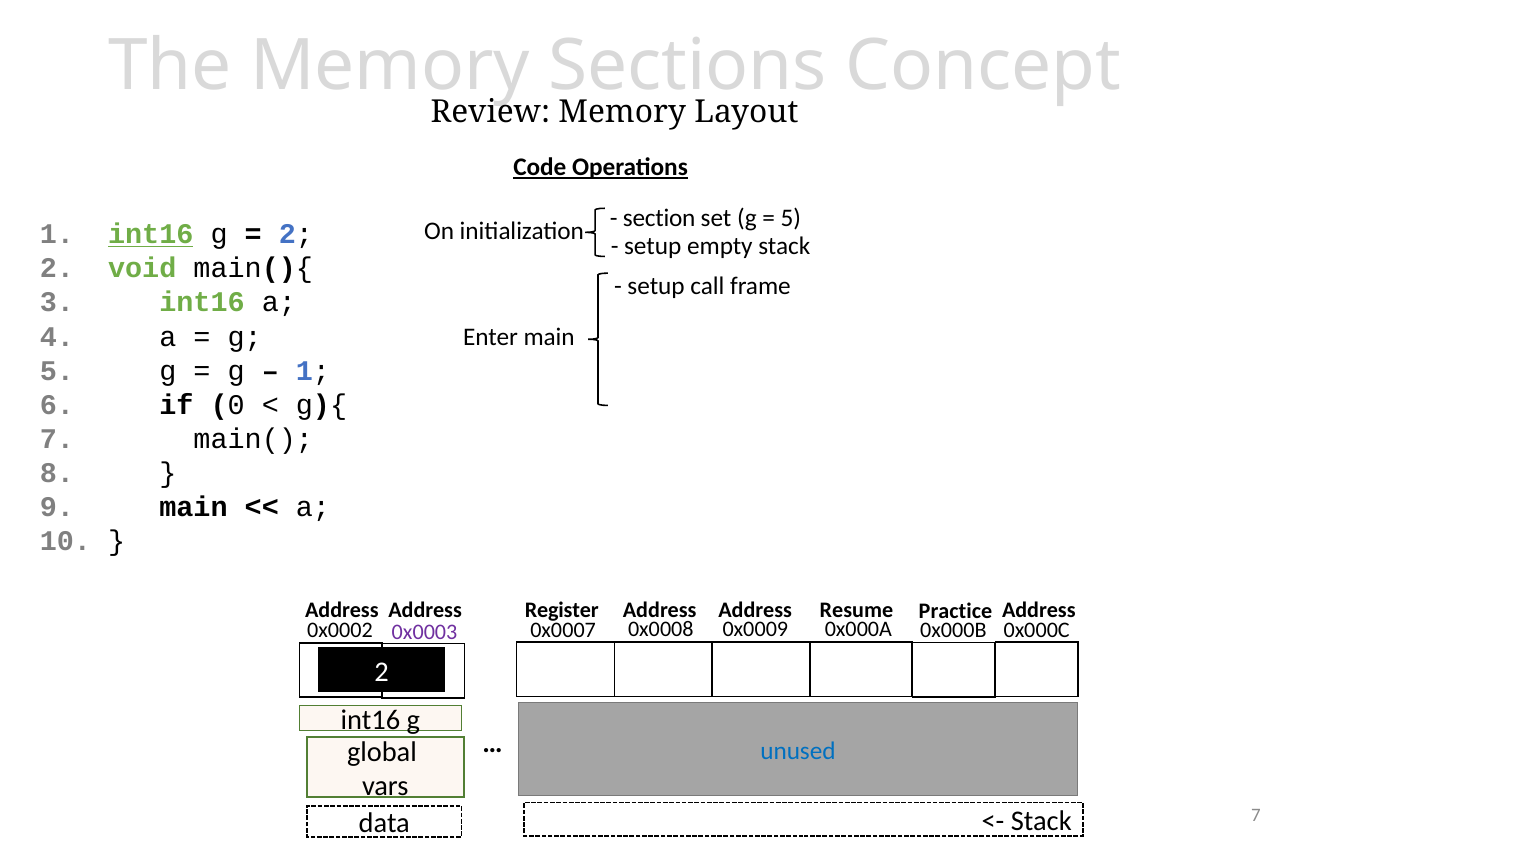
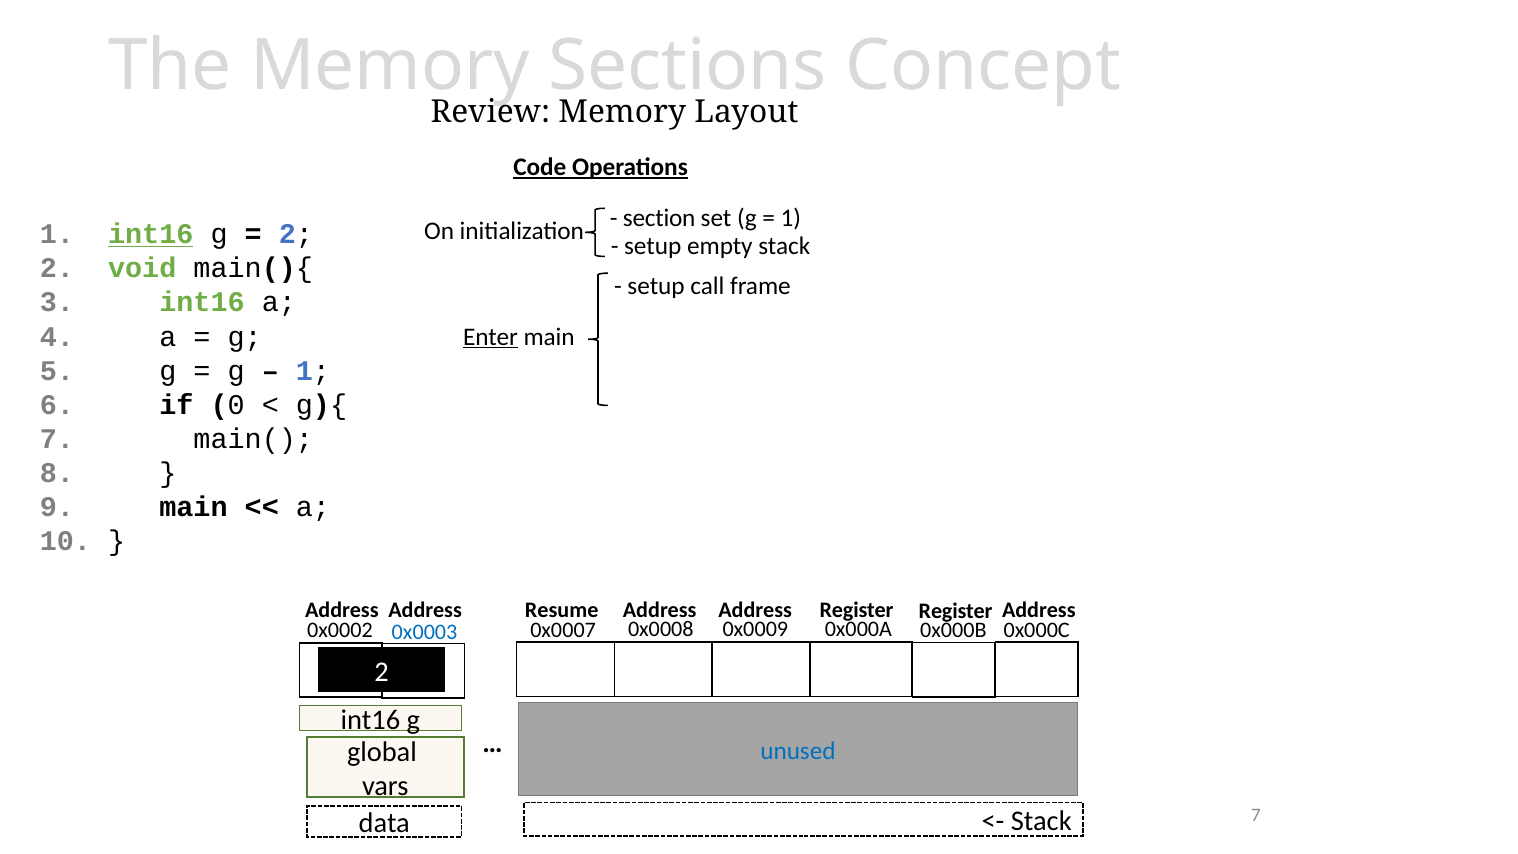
5: 5 -> 1 (791, 218)
Enter underline: none -> present (490, 337)
Register: Register -> Resume (562, 611)
Address Address Resume: Resume -> Register (857, 611)
Practice: Practice -> Register (956, 611)
0x0003 colour: purple -> blue (425, 632)
